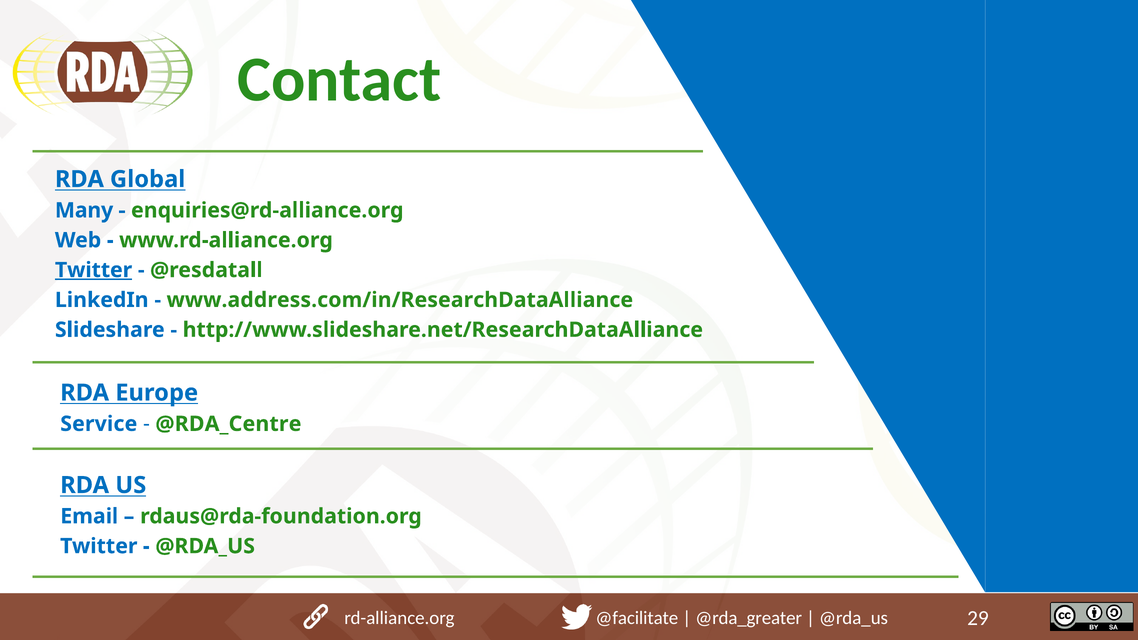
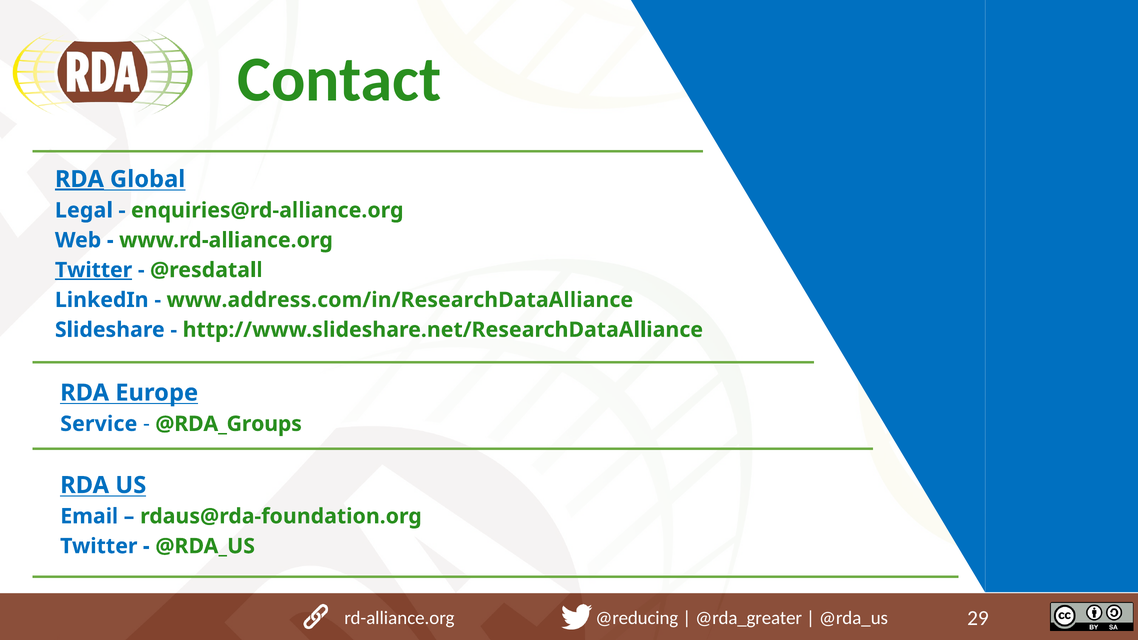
RDA underline: none -> present (79, 179)
Many: Many -> Legal (84, 210)
@RDA_Centre: @RDA_Centre -> @RDA_Groups (229, 424)
@facilitate: @facilitate -> @reducing (637, 618)
